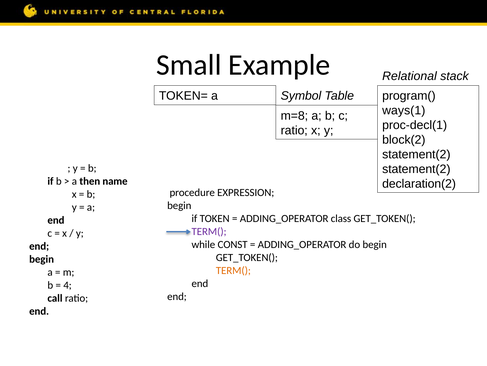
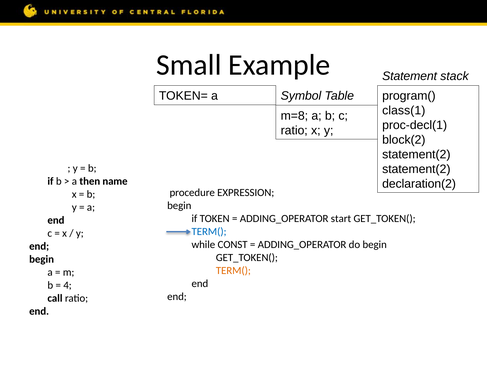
Relational: Relational -> Statement (410, 76)
ways(1: ways(1 -> class(1 (404, 110)
class: class -> start (341, 218)
TERM( colour: purple -> blue (209, 231)
